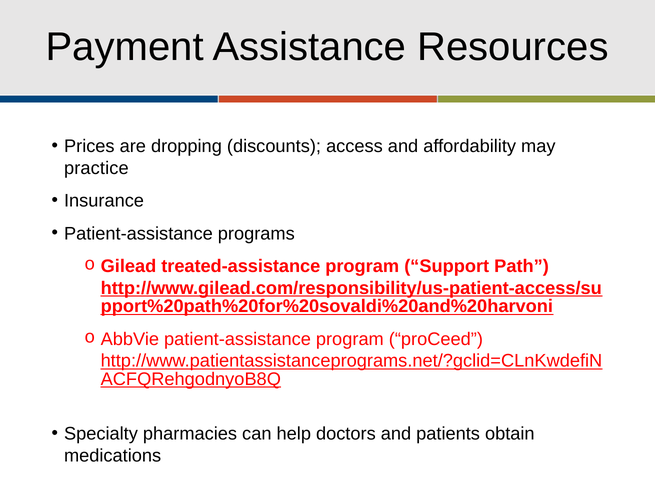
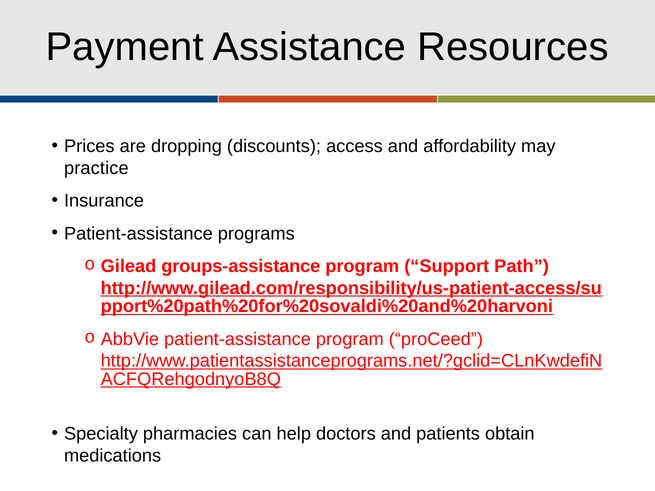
treated-assistance: treated-assistance -> groups-assistance (241, 266)
